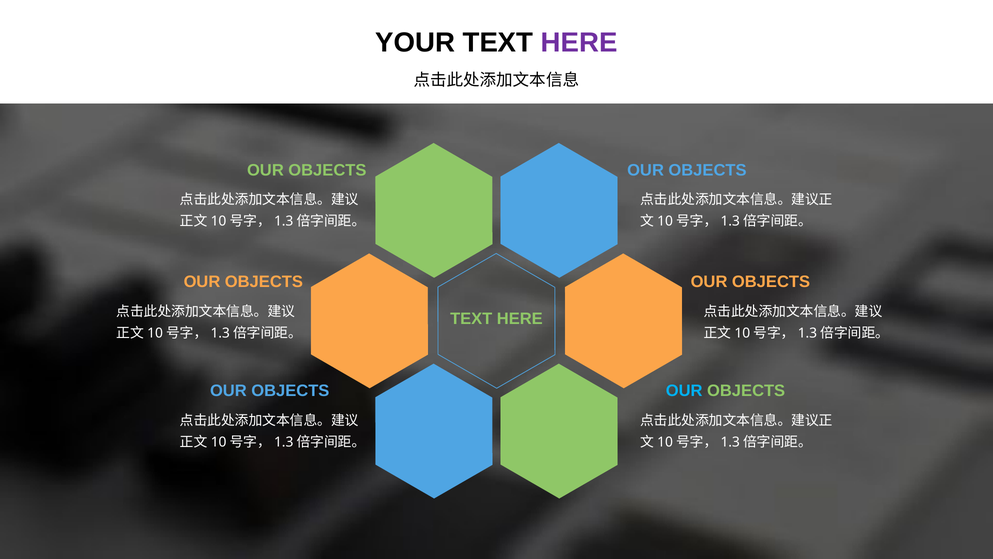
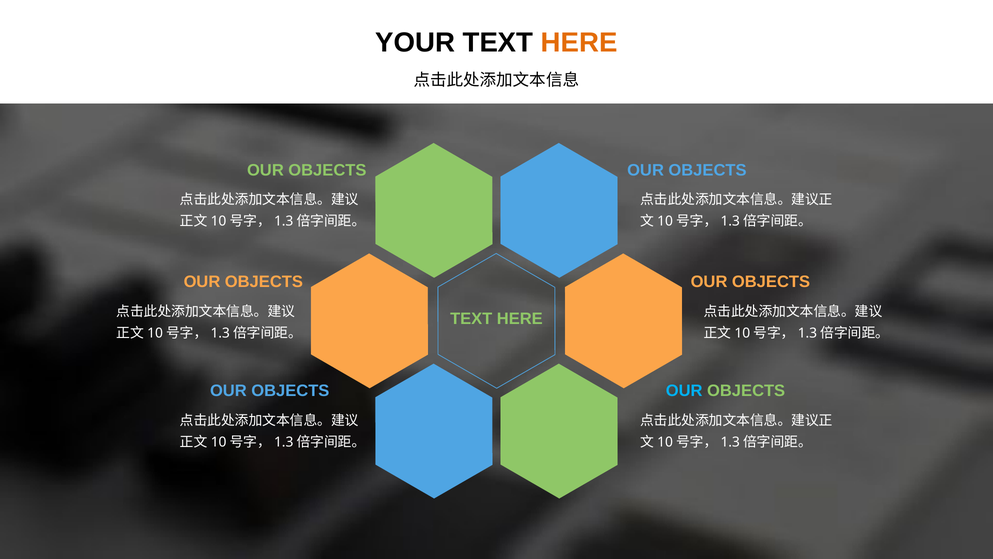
HERE colour: purple -> orange (579, 43)
